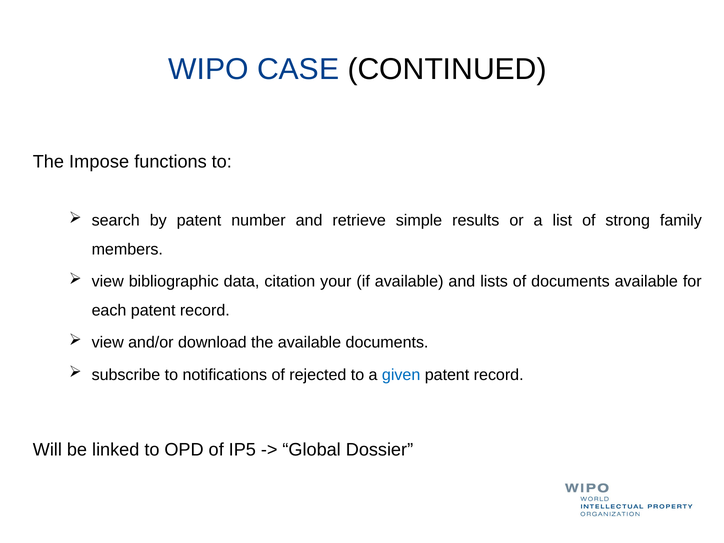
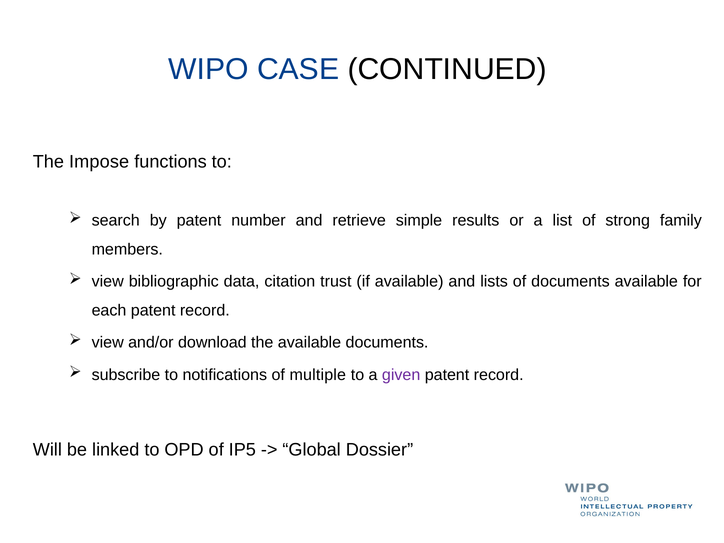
your: your -> trust (336, 281)
rejected: rejected -> multiple (318, 375)
given colour: blue -> purple (401, 375)
